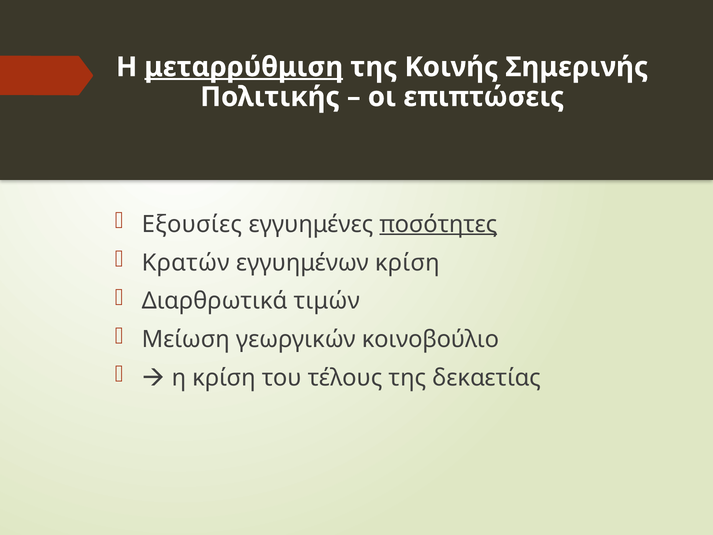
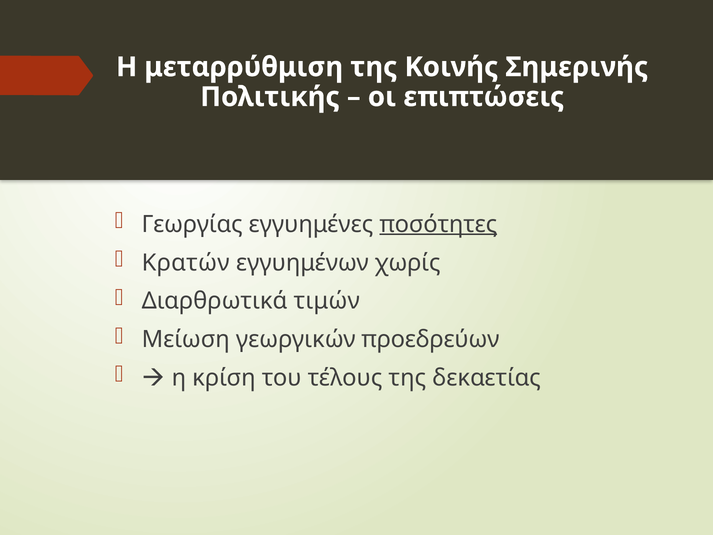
μεταρρύθμιση underline: present -> none (244, 67)
Εξουσίες: Εξουσίες -> Γεωργίας (192, 224)
εγγυημένων κρίση: κρίση -> χωρίς (408, 263)
κοινοβούλιο: κοινοβούλιο -> προεδρεύων (430, 339)
